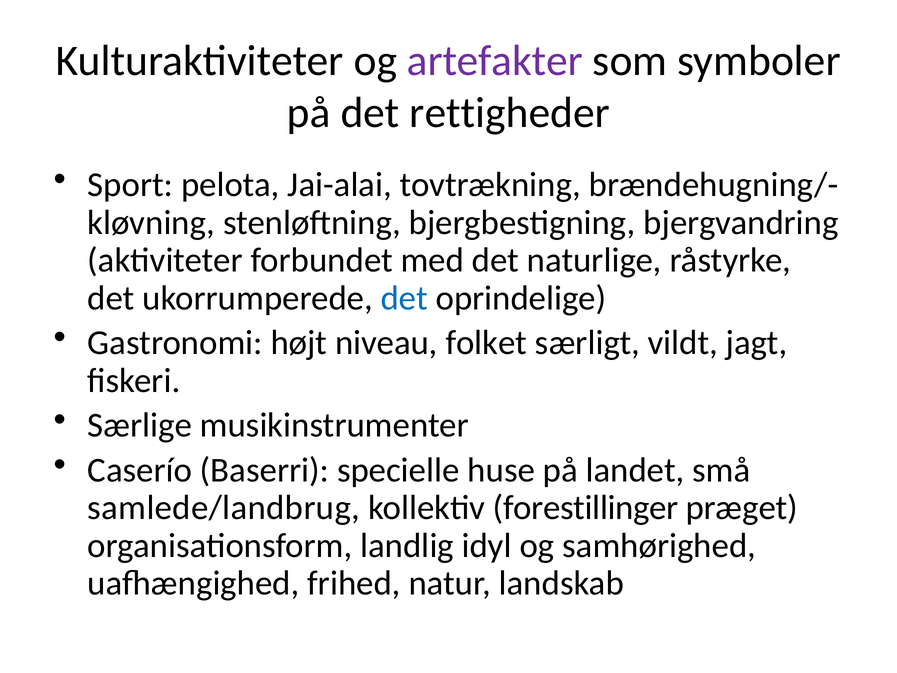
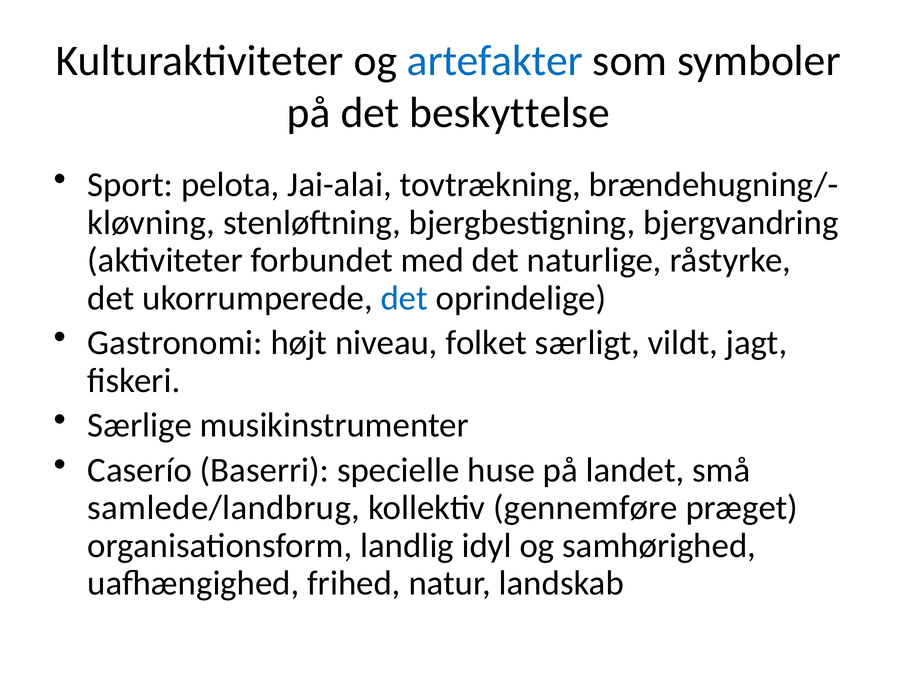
artefakter colour: purple -> blue (495, 61)
rettigheder: rettigheder -> beskyttelse (510, 113)
forestillinger: forestillinger -> gennemføre (585, 508)
